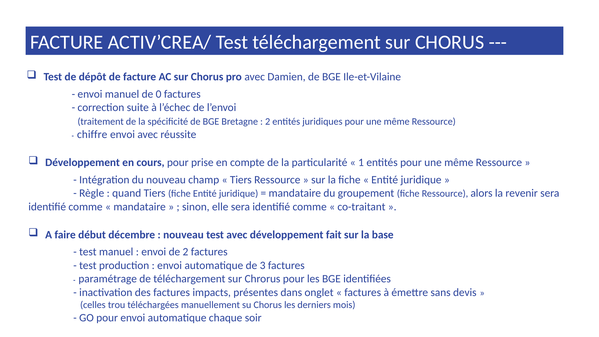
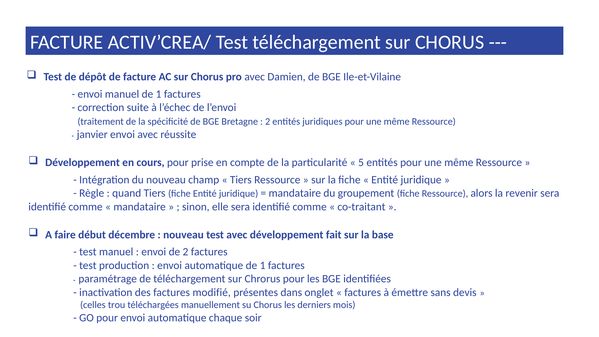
manuel de 0: 0 -> 1 (159, 94)
chiffre: chiffre -> janvier (92, 134)
1: 1 -> 5 (361, 162)
automatique de 3: 3 -> 1 (263, 265)
impacts: impacts -> modifié (212, 292)
